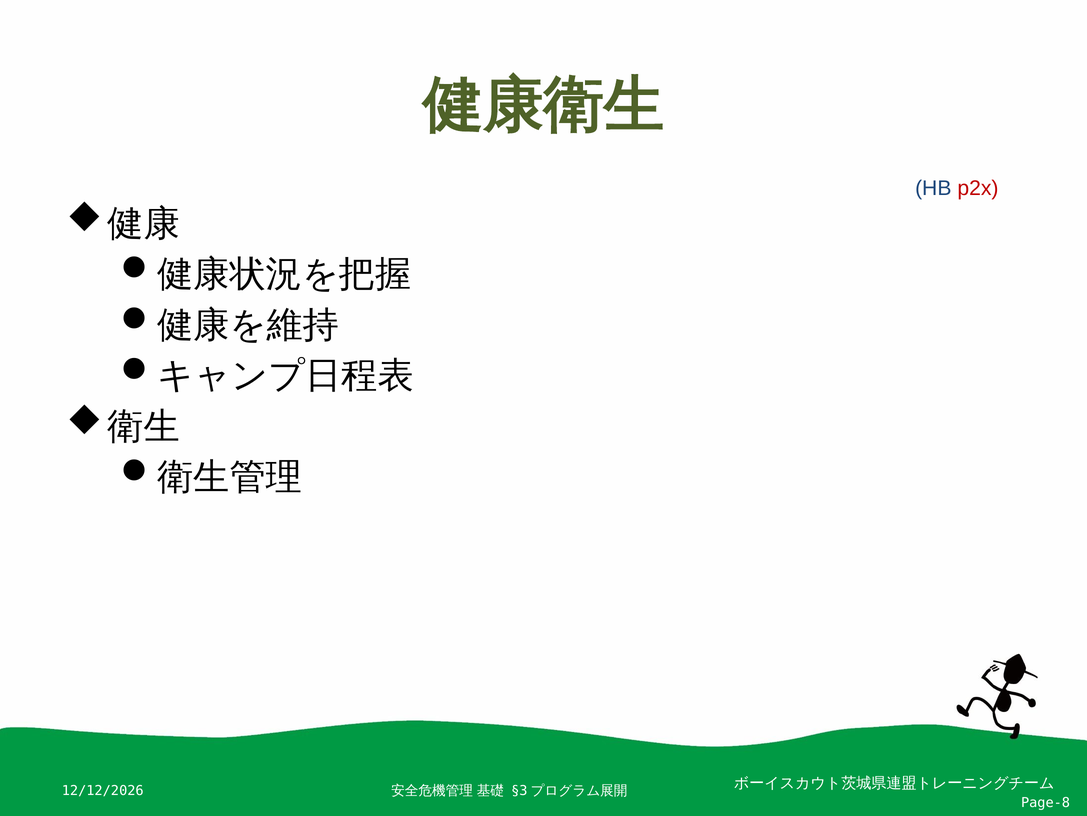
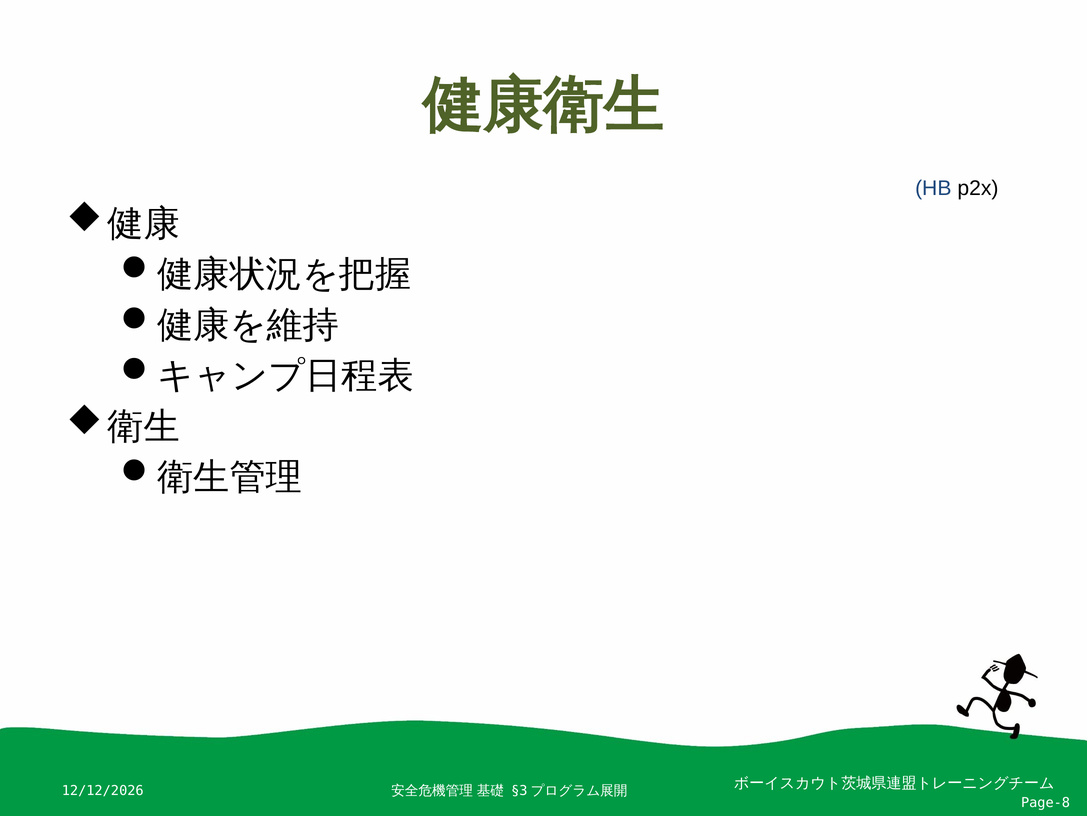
p2x colour: red -> black (978, 188)
